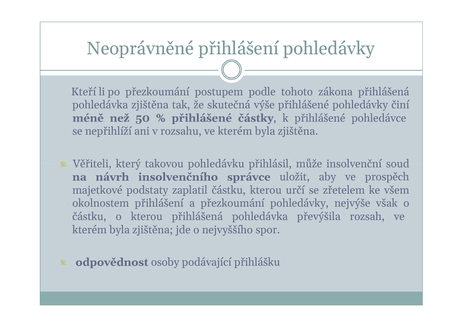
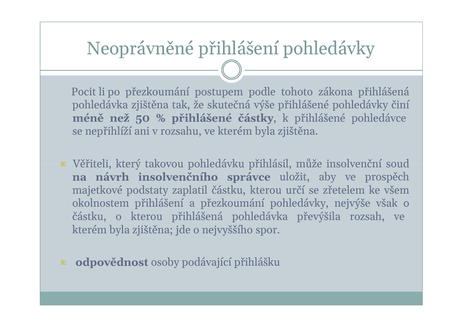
Kteří: Kteří -> Pocit (84, 92)
